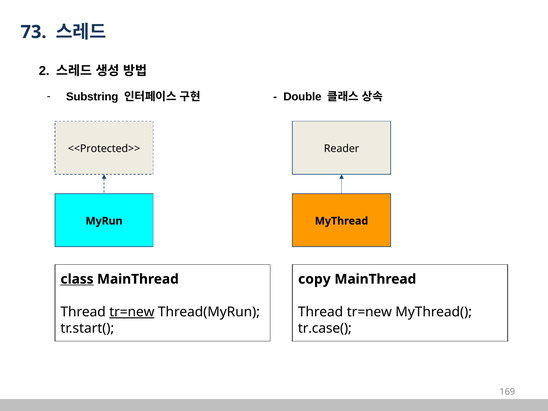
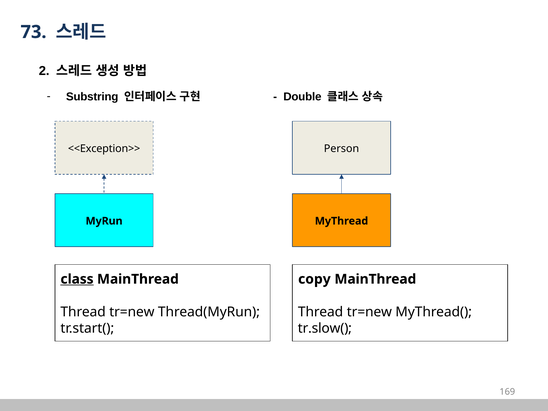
<<Protected>>: <<Protected>> -> <<Exception>> (104, 148)
Reader: Reader -> Person (341, 148)
tr=new underline: present -> none (132, 312)
tr.case(: tr.case( -> tr.slow( (325, 328)
